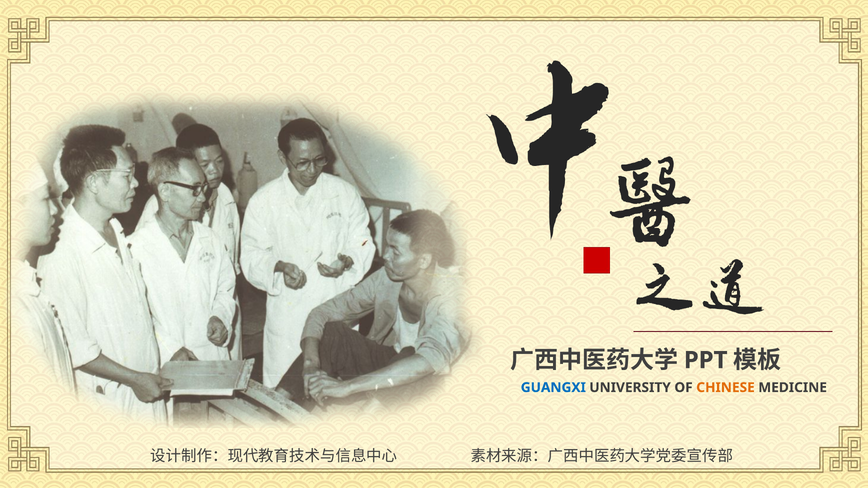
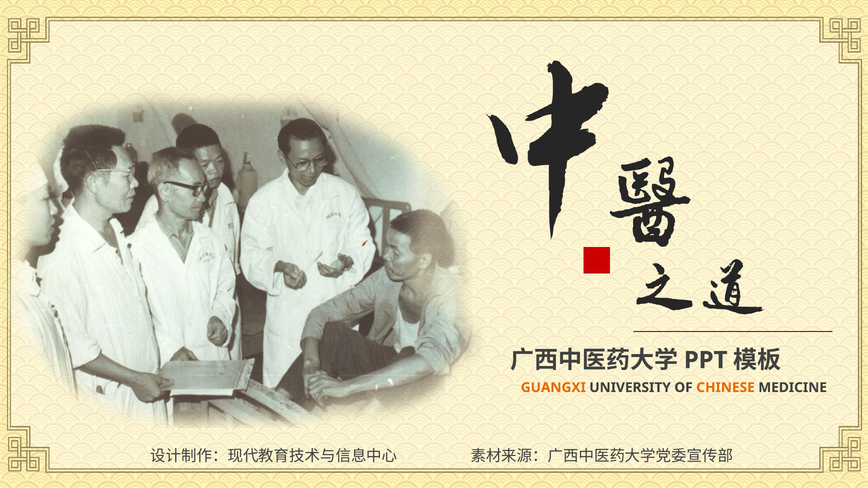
GUANGXI colour: blue -> orange (553, 388)
